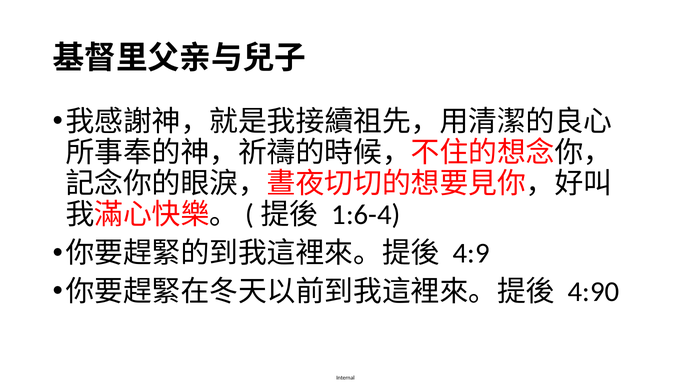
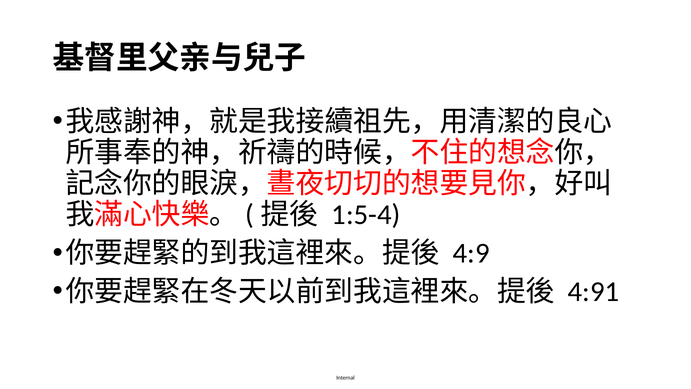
1:6-4: 1:6-4 -> 1:5-4 (366, 215)
4:90: 4:90 -> 4:91 (594, 291)
